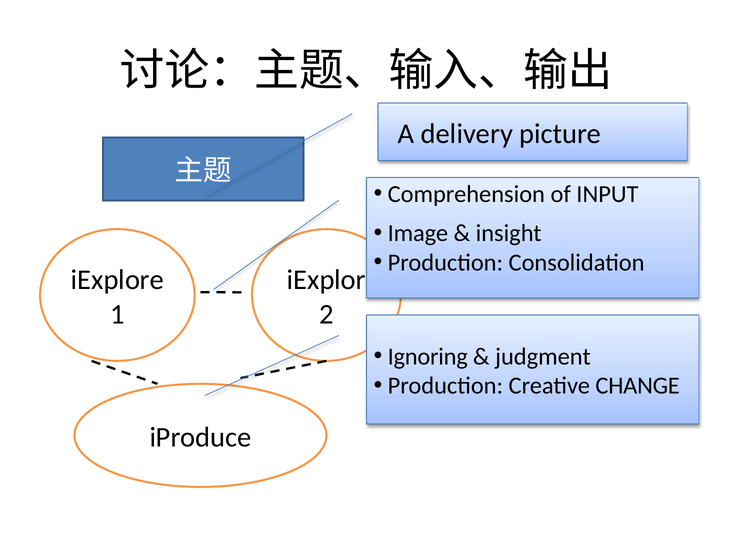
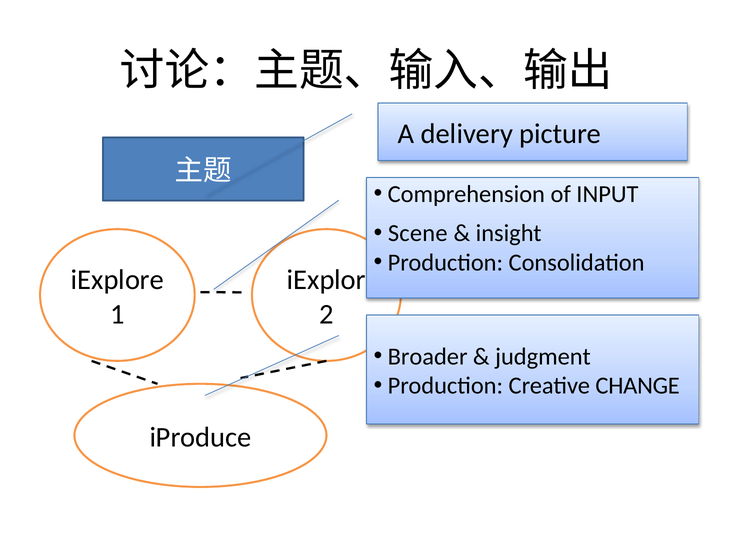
Image: Image -> Scene (418, 233)
Ignoring: Ignoring -> Broader (428, 356)
